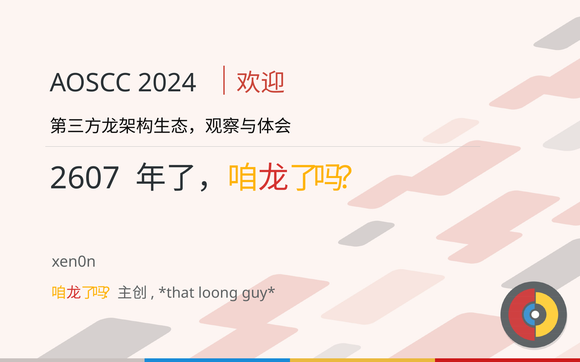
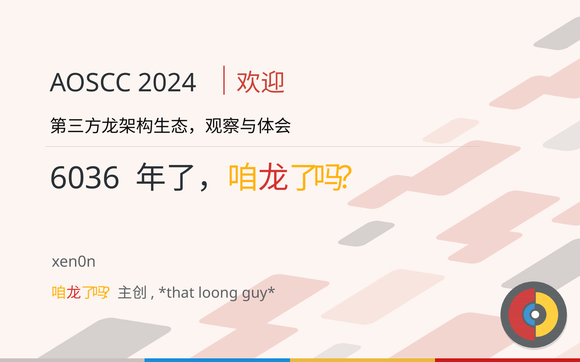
2607: 2607 -> 6036 (85, 179)
